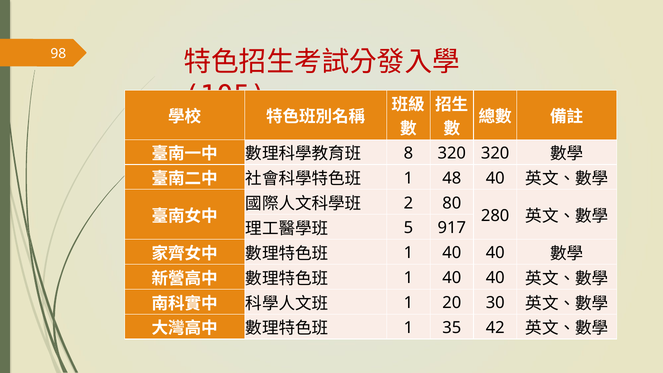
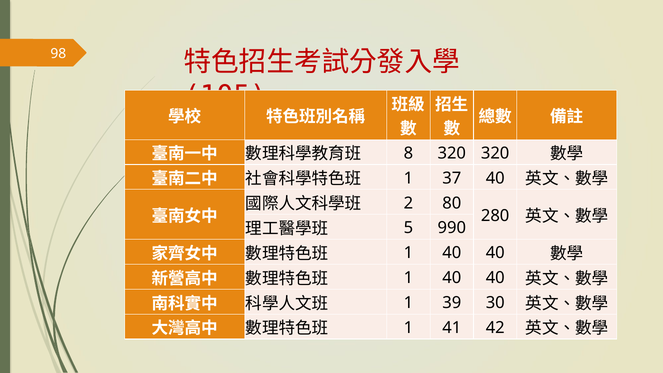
48: 48 -> 37 (452, 178)
917: 917 -> 990 (452, 228)
20: 20 -> 39 (452, 303)
35: 35 -> 41 (452, 328)
